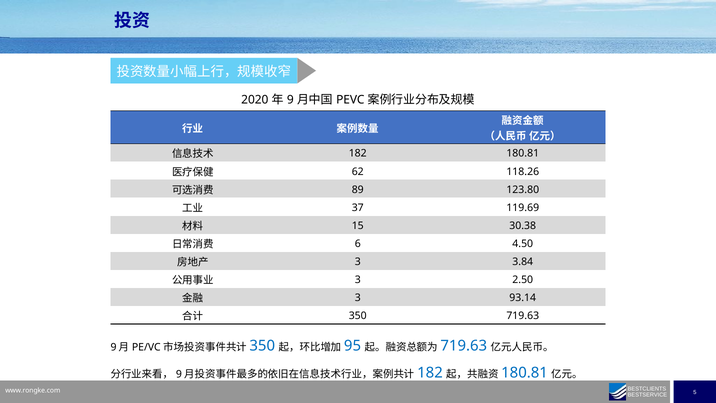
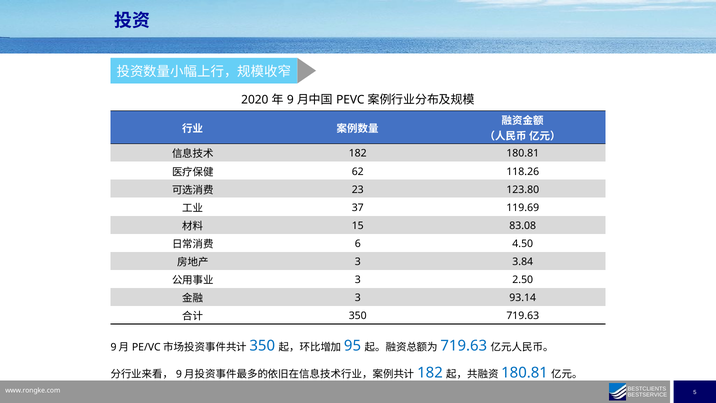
89: 89 -> 23 (358, 189)
30.38: 30.38 -> 83.08 (523, 226)
